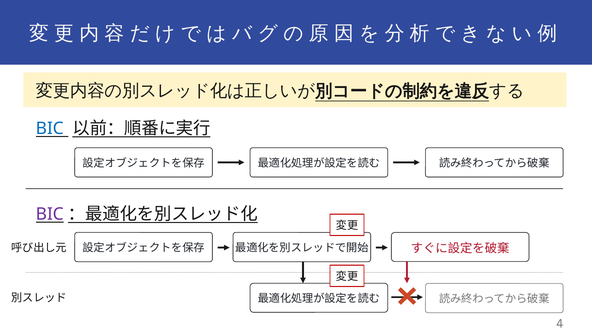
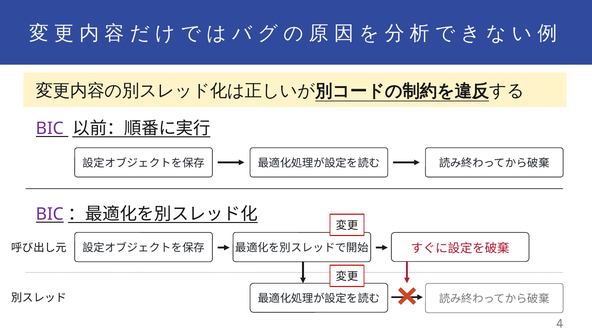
BIC colour: blue -> purple (50, 129)
